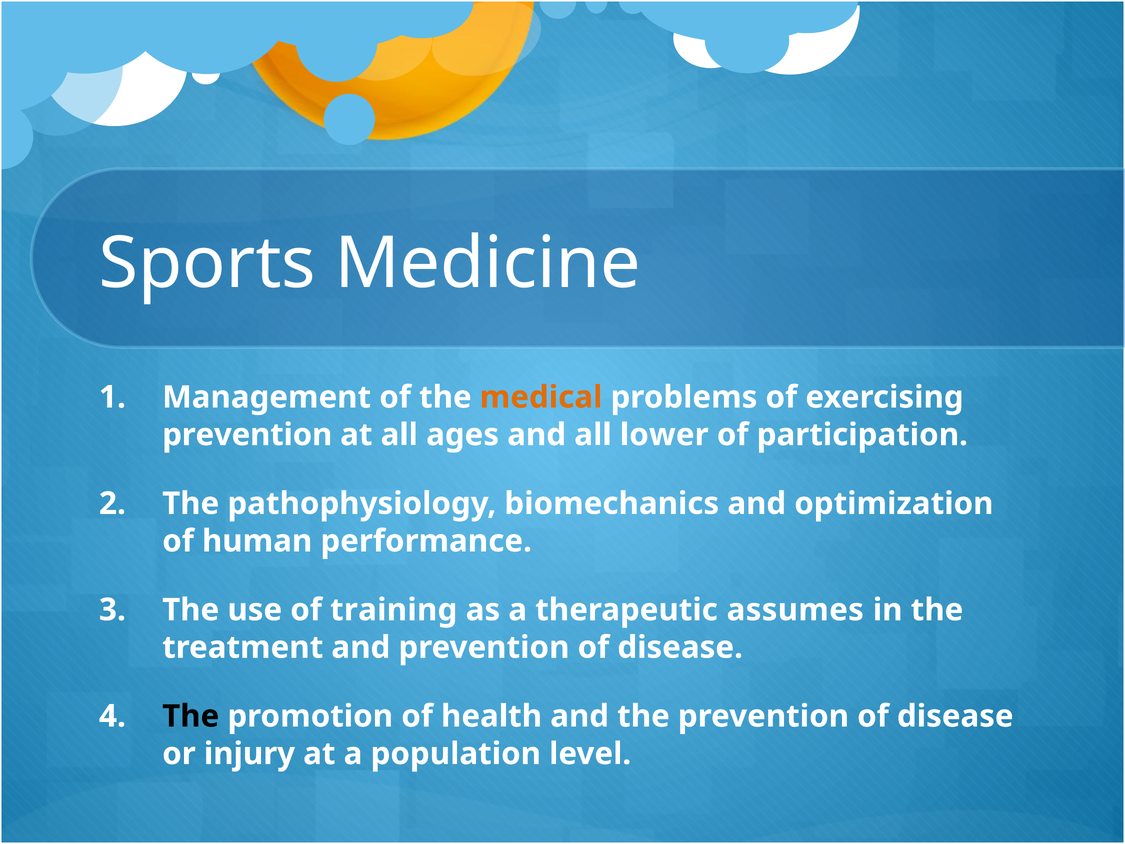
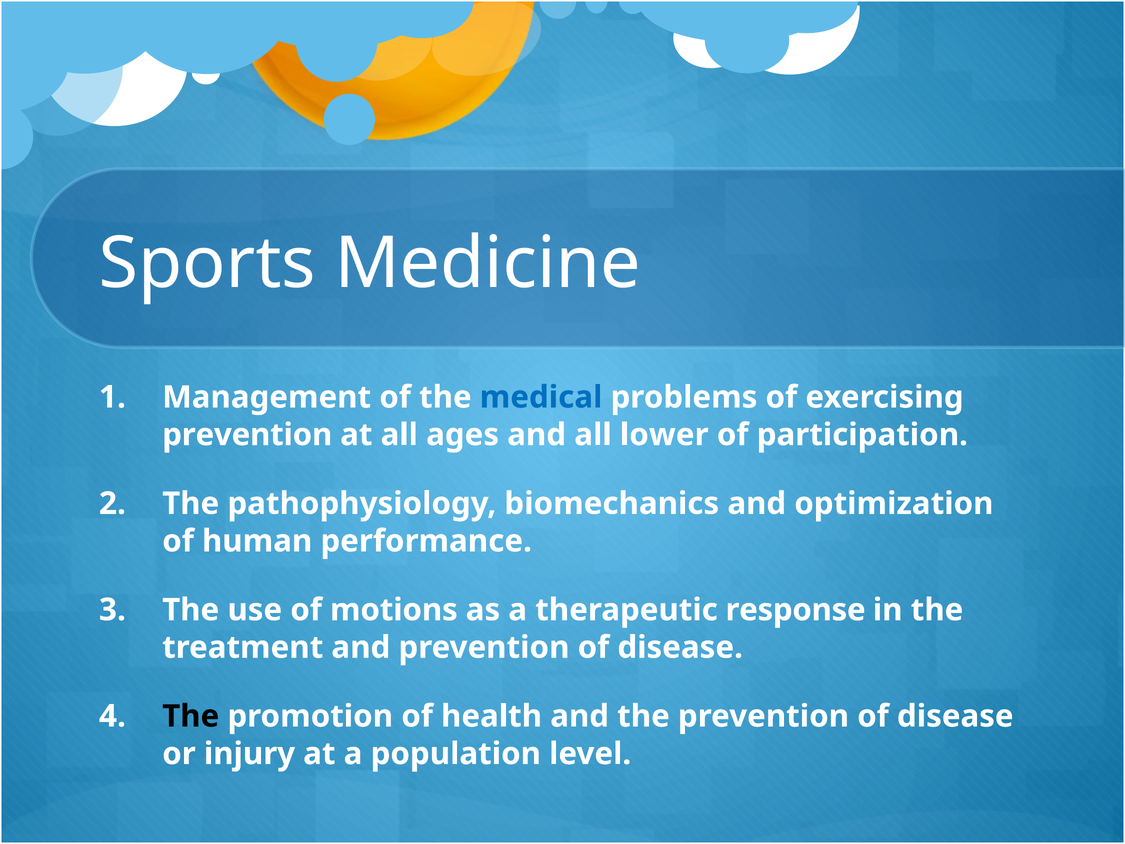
medical colour: orange -> blue (541, 397)
training: training -> motions (394, 610)
assumes: assumes -> response (796, 610)
